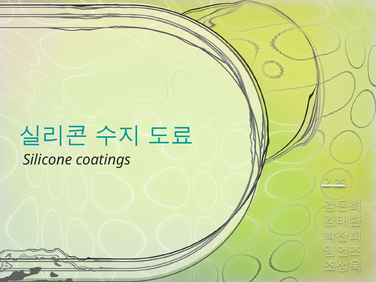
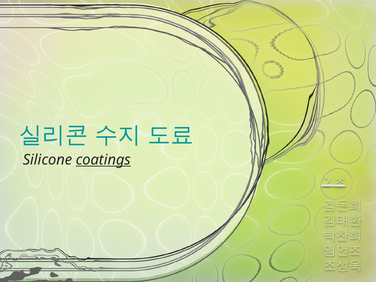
coatings underline: none -> present (103, 160)
